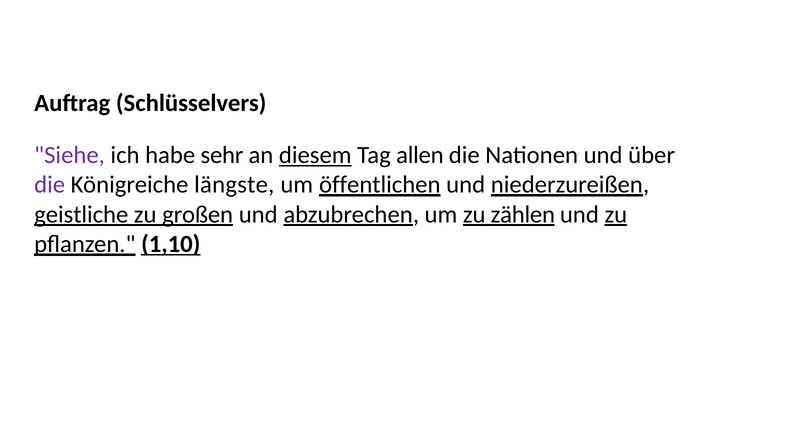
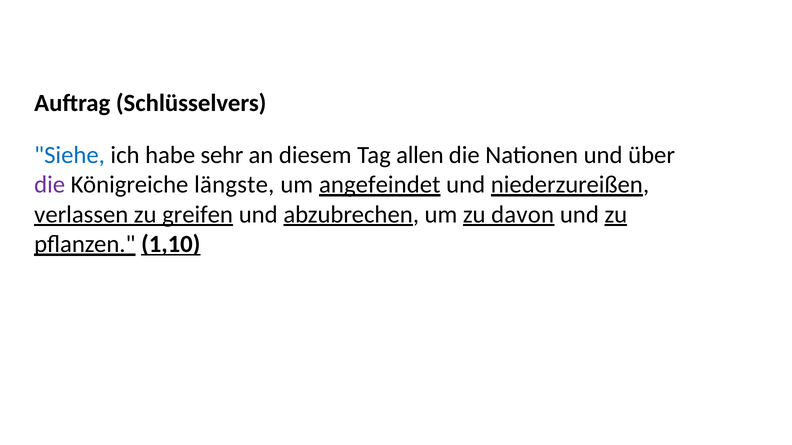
Siehe colour: purple -> blue (70, 155)
diesem underline: present -> none (315, 155)
öffentlichen: öffentlichen -> angefeindet (380, 185)
geistliche: geistliche -> verlassen (81, 215)
großen: großen -> greifen (198, 215)
zählen: zählen -> davon (523, 215)
